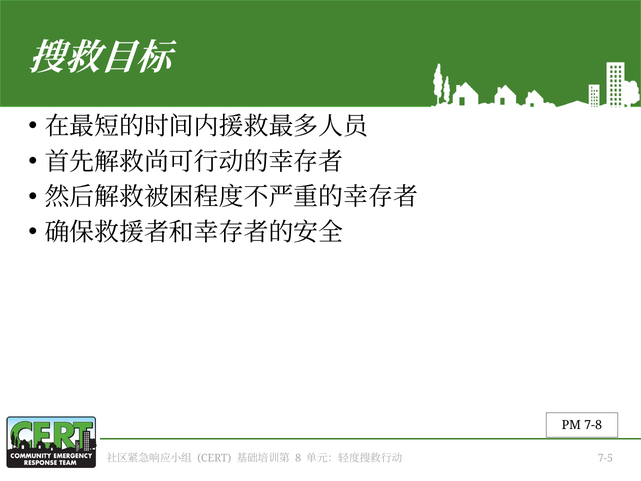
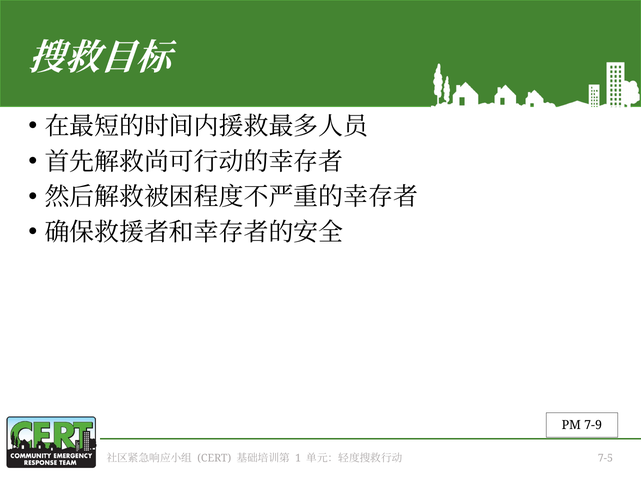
7-8: 7-8 -> 7-9 (593, 425)
8: 8 -> 1 (298, 458)
